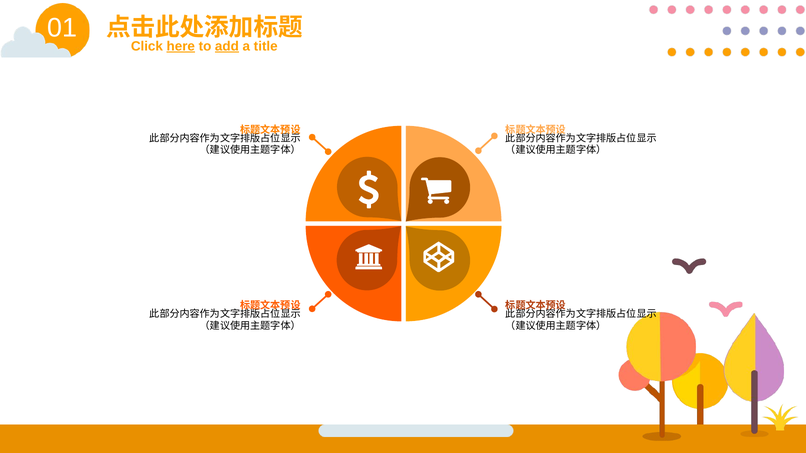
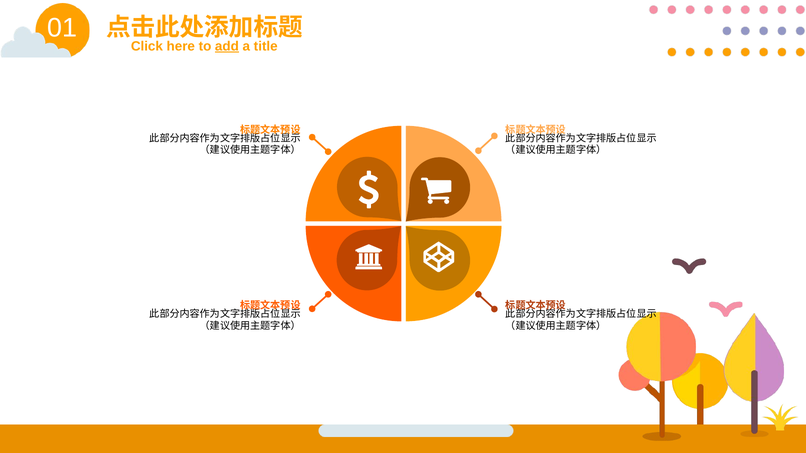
here underline: present -> none (181, 46)
